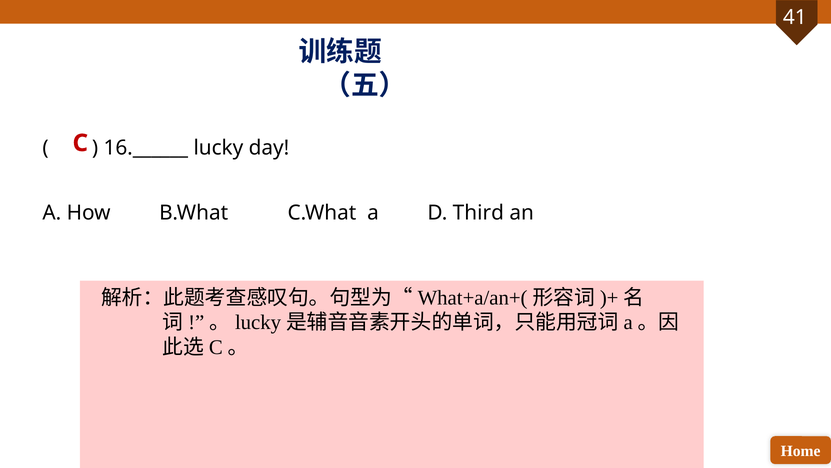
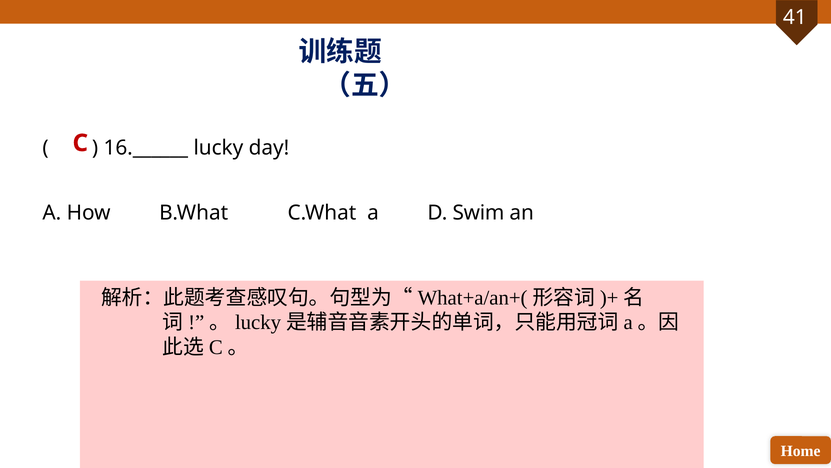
Third: Third -> Swim (478, 212)
